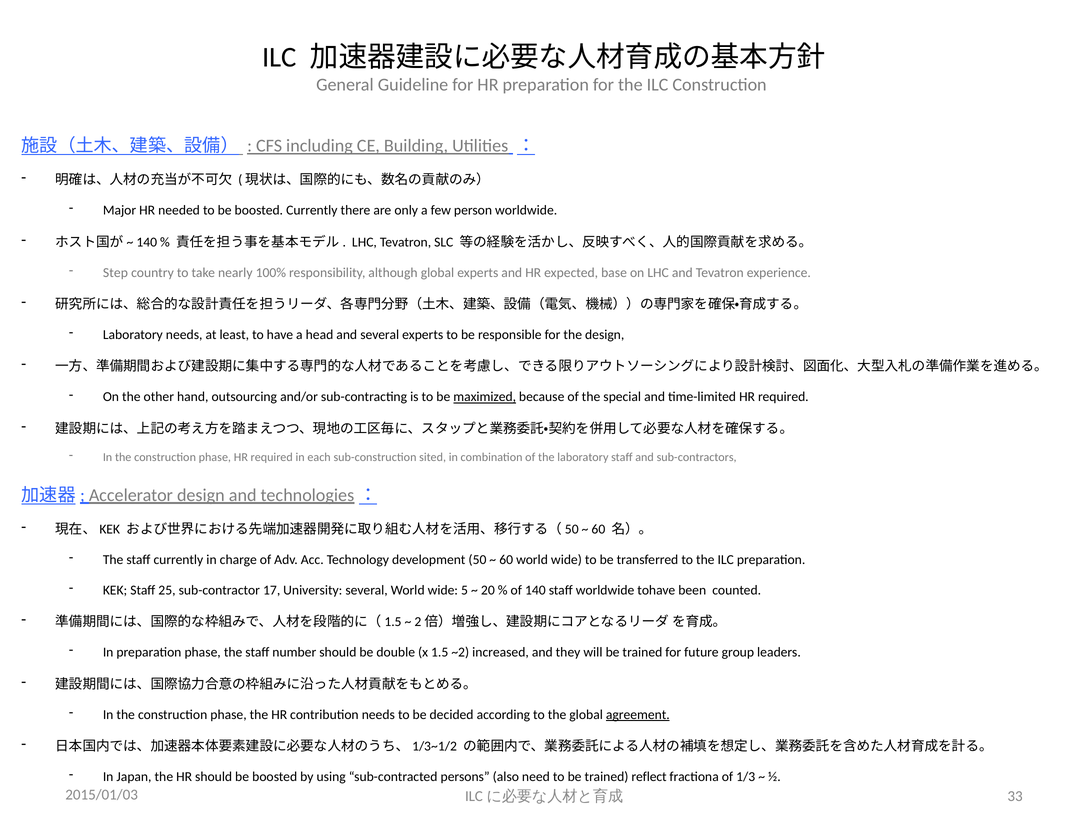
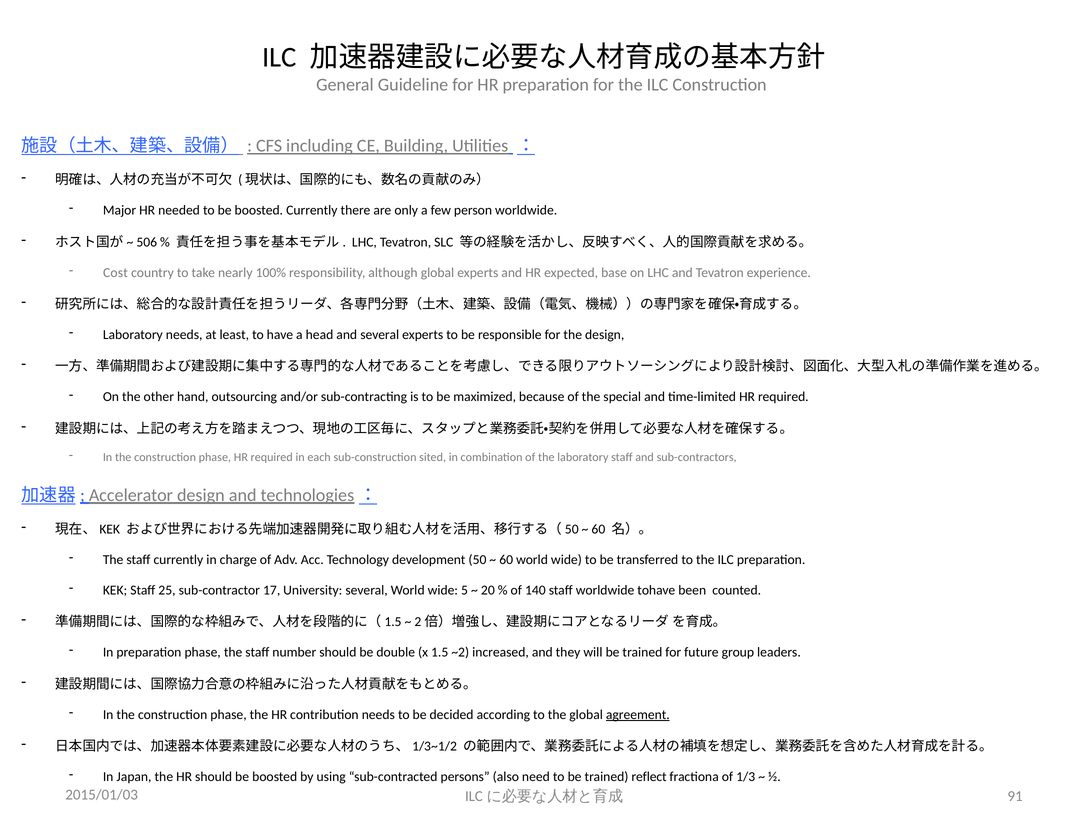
140: 140 -> 506 (147, 242)
Step: Step -> Cost (115, 273)
maximized underline: present -> none (485, 397)
33: 33 -> 91 (1015, 796)
